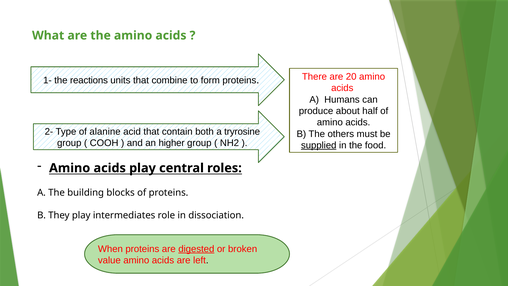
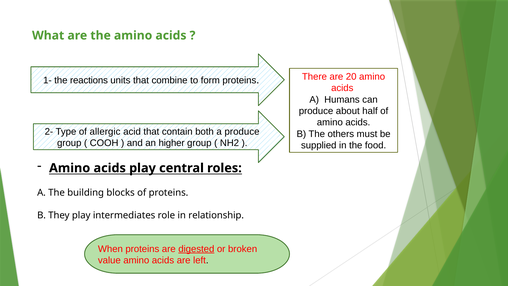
alanine: alanine -> allergic (105, 132)
a tryrosine: tryrosine -> produce (242, 132)
supplied underline: present -> none (319, 145)
dissociation: dissociation -> relationship (216, 215)
